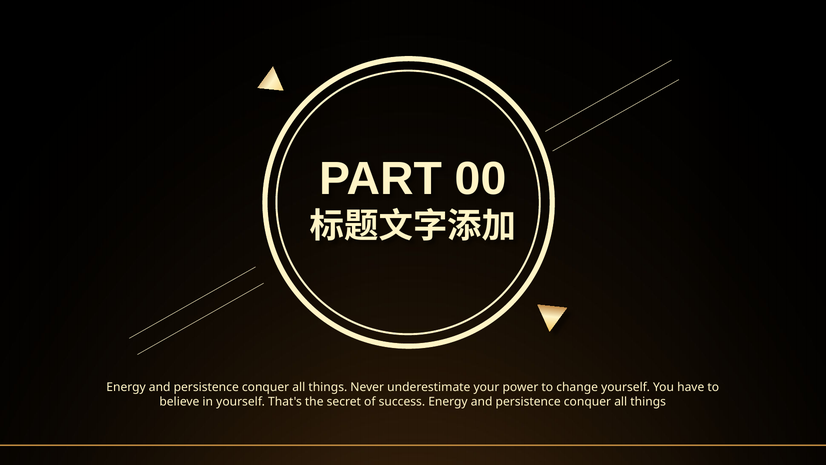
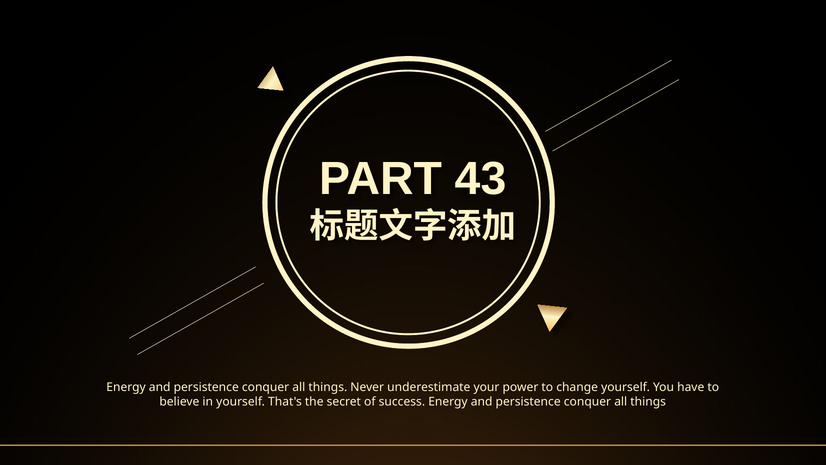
00: 00 -> 43 (481, 179)
